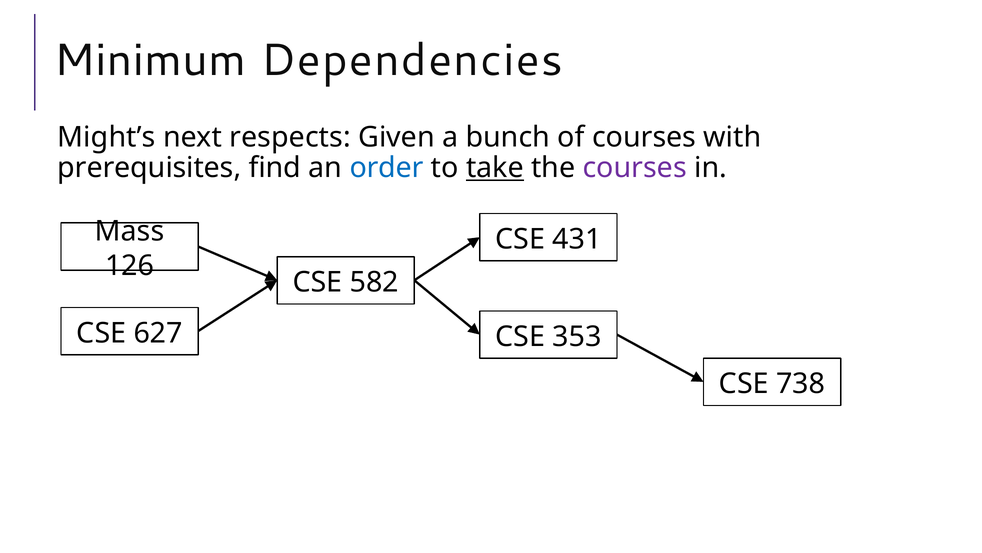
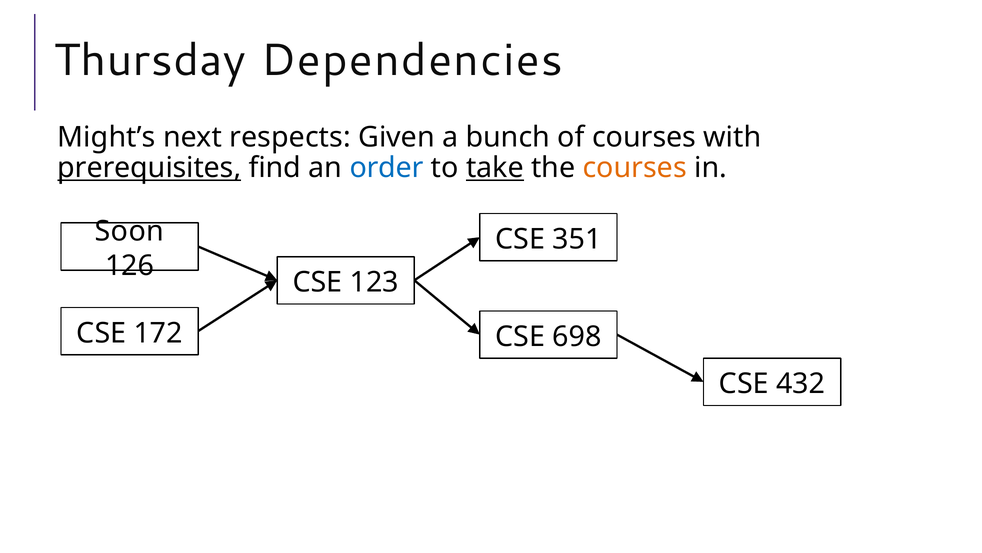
Minimum: Minimum -> Thursday (150, 60)
prerequisites underline: none -> present (149, 168)
courses colour: purple -> orange (635, 168)
Mass: Mass -> Soon (129, 231)
431: 431 -> 351 (577, 239)
582: 582 -> 123 (374, 282)
627: 627 -> 172 (158, 333)
353: 353 -> 698 (577, 336)
738: 738 -> 432 (801, 383)
